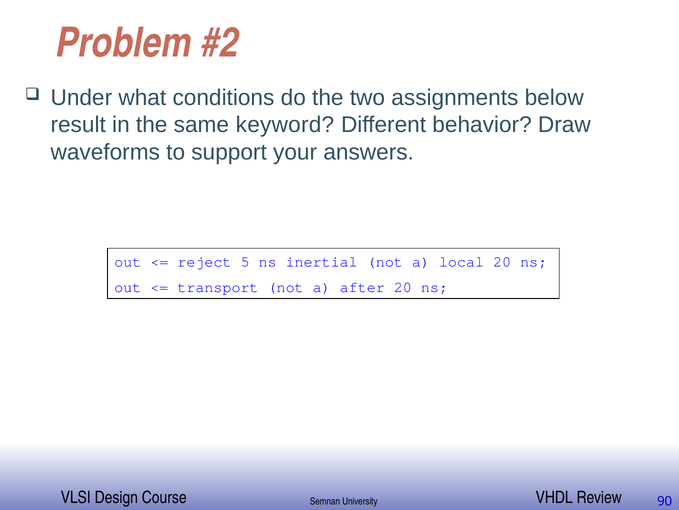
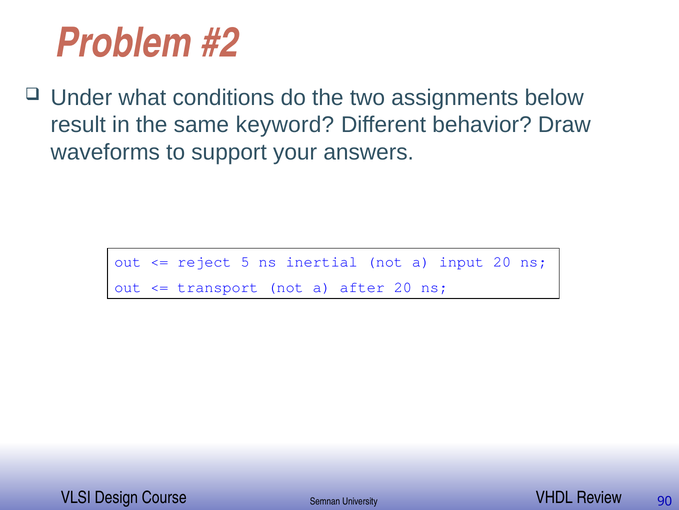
local: local -> input (462, 261)
